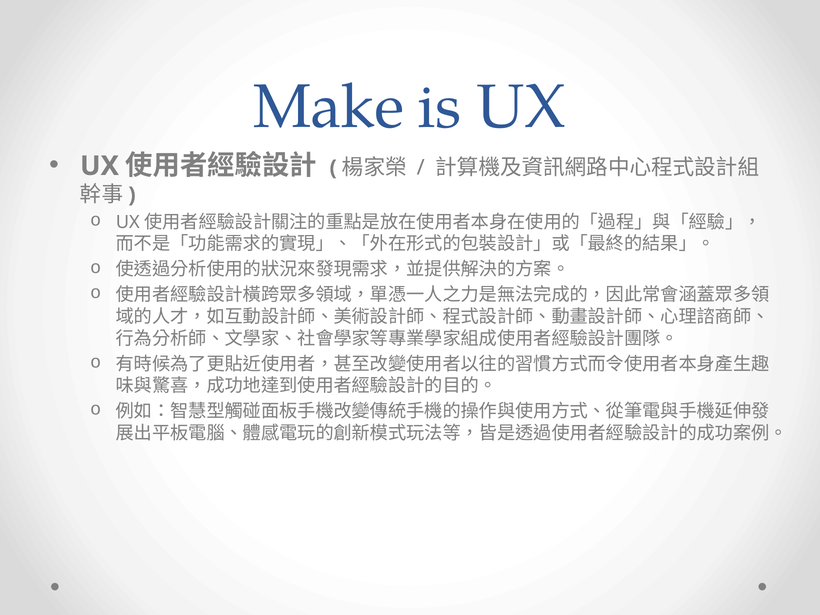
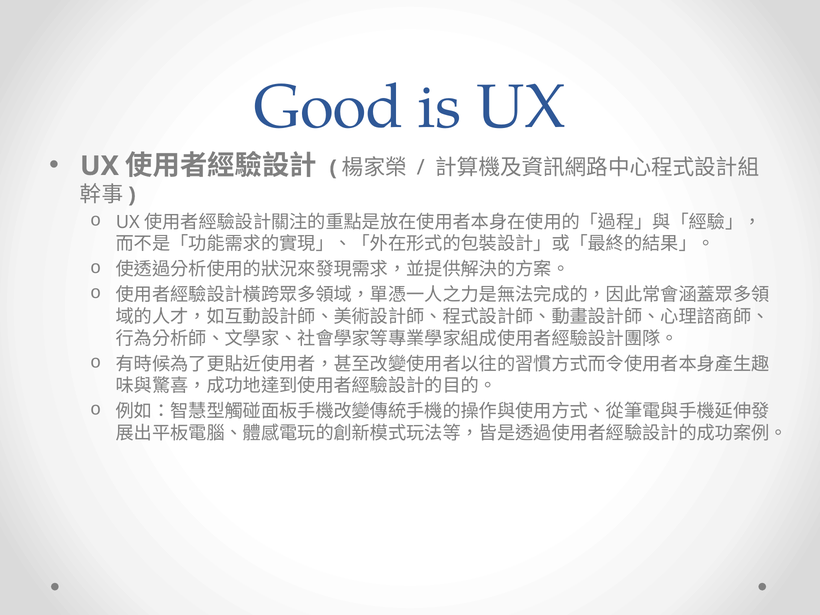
Make: Make -> Good (329, 107)
